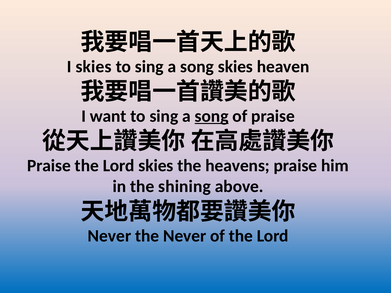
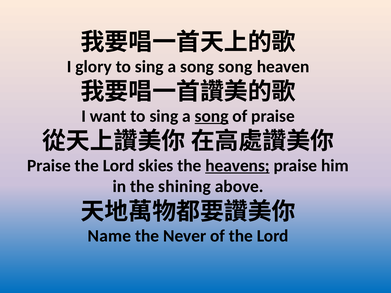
I skies: skies -> glory (94, 67)
song skies: skies -> song (235, 67)
heavens underline: none -> present (237, 166)
Never: Never -> Name (109, 236)
